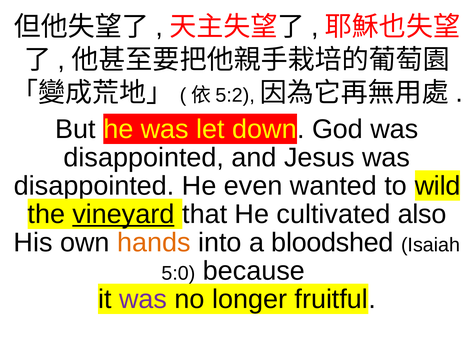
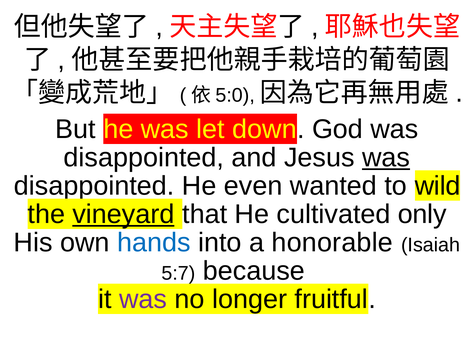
5:2: 5:2 -> 5:0 (235, 95)
was underline: none -> present (386, 157)
also: also -> only (422, 214)
hands colour: orange -> blue (154, 242)
bloodshed: bloodshed -> honorable (332, 242)
5:0: 5:0 -> 5:7 (178, 273)
